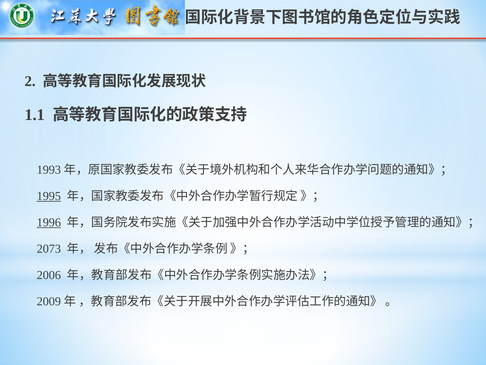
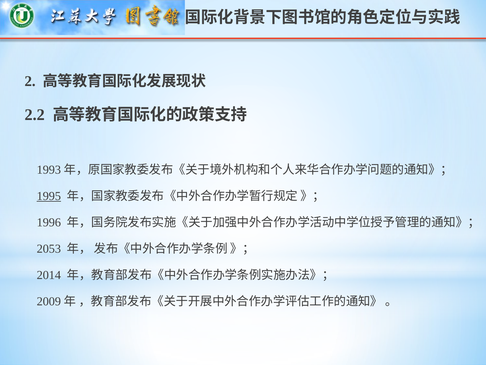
1.1: 1.1 -> 2.2 (35, 115)
1996 underline: present -> none (49, 222)
2073: 2073 -> 2053 (49, 249)
2006: 2006 -> 2014 (49, 275)
